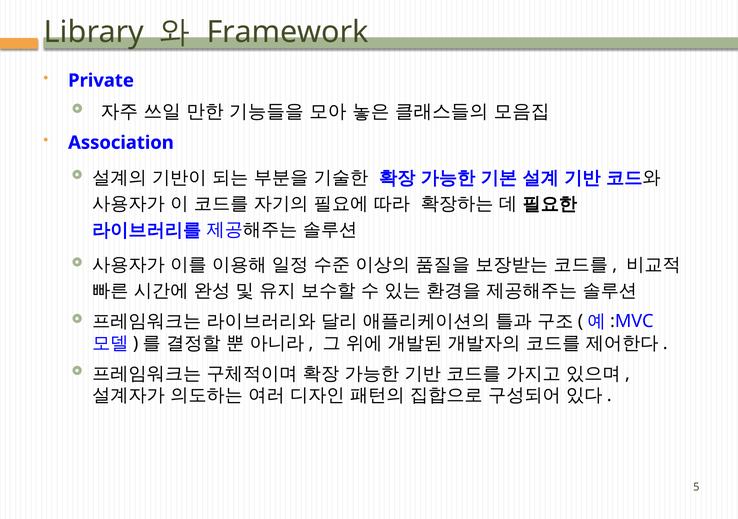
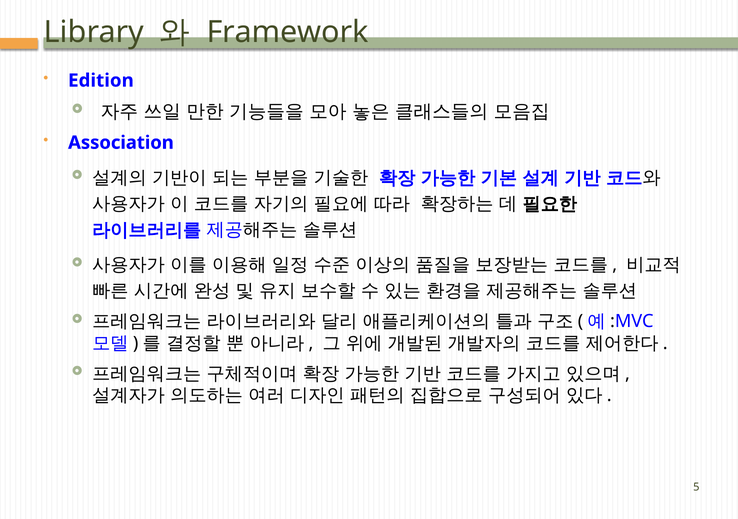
Private: Private -> Edition (101, 81)
